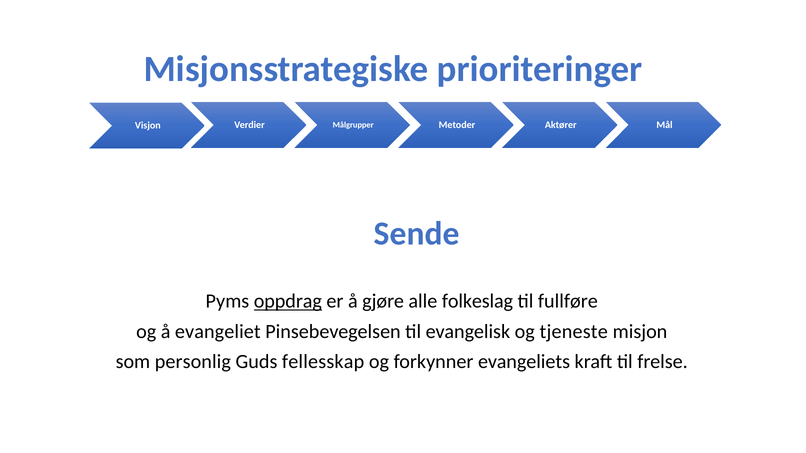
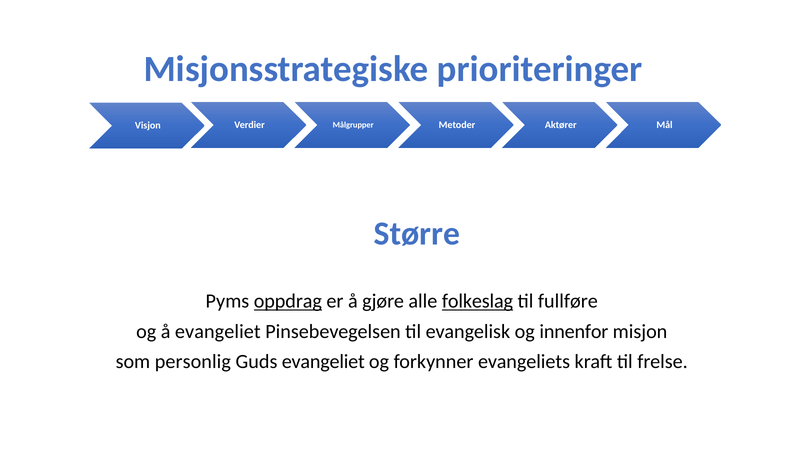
Sende: Sende -> Større (417, 234)
folkeslag underline: none -> present (477, 302)
tjeneste: tjeneste -> innenfor (574, 332)
Guds fellesskap: fellesskap -> evangeliet (323, 362)
